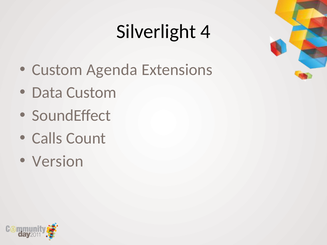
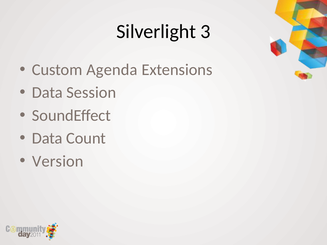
4: 4 -> 3 (206, 32)
Data Custom: Custom -> Session (91, 93)
Calls: Calls -> Data (47, 138)
